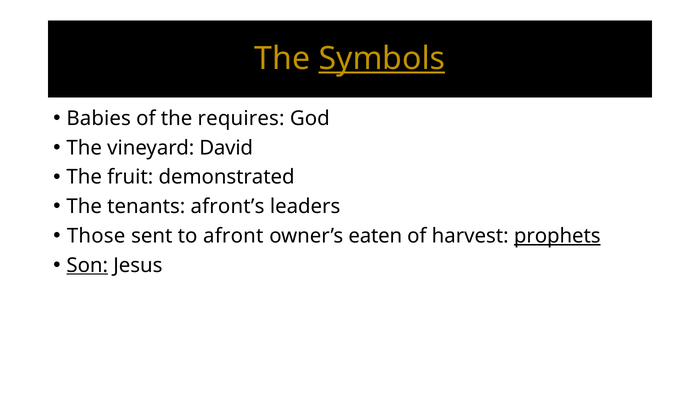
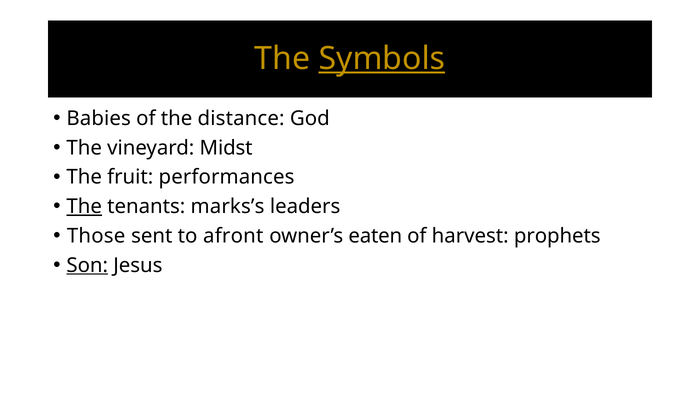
requires: requires -> distance (241, 118)
David: David -> Midst (226, 148)
demonstrated: demonstrated -> performances (227, 177)
The underline: none -> present (84, 206)
afront’s: afront’s -> marks’s (227, 206)
prophets underline: present -> none (557, 236)
